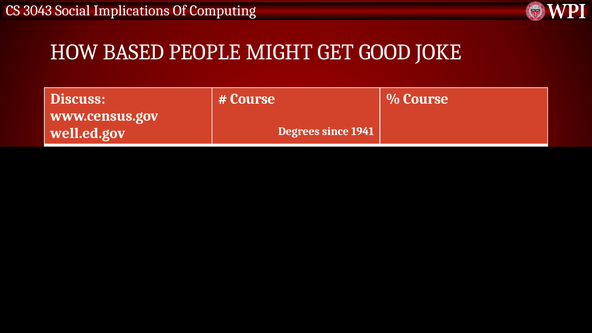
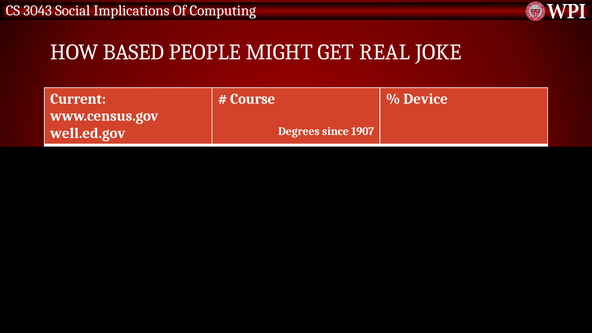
GOOD: GOOD -> REAL (385, 52)
Discuss: Discuss -> Current (78, 99)
Course: Course -> Device (426, 99)
1941: 1941 -> 1907 (363, 131)
